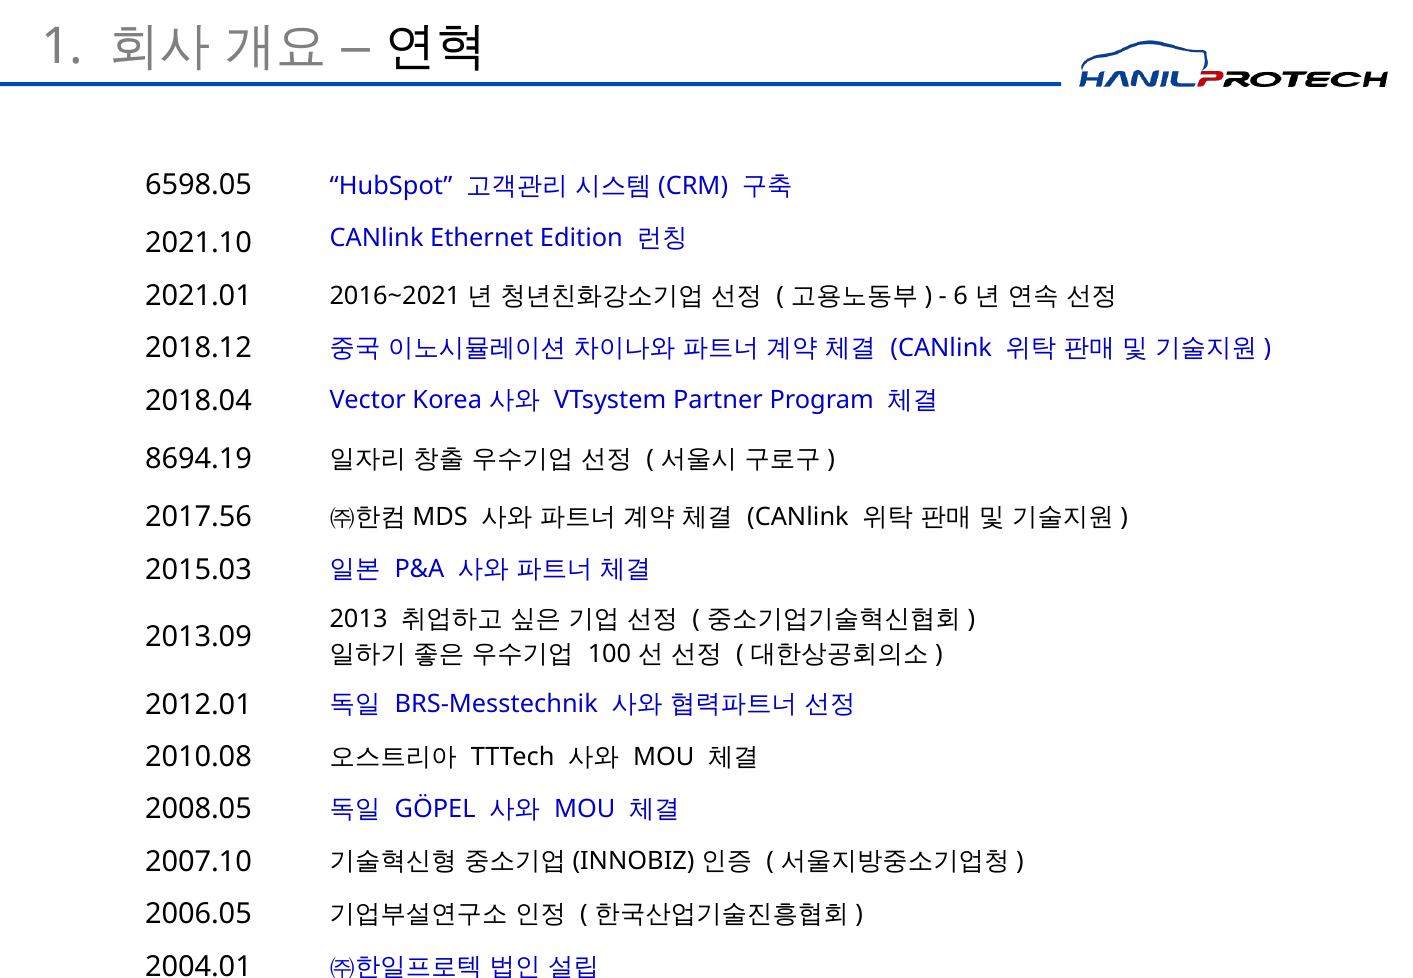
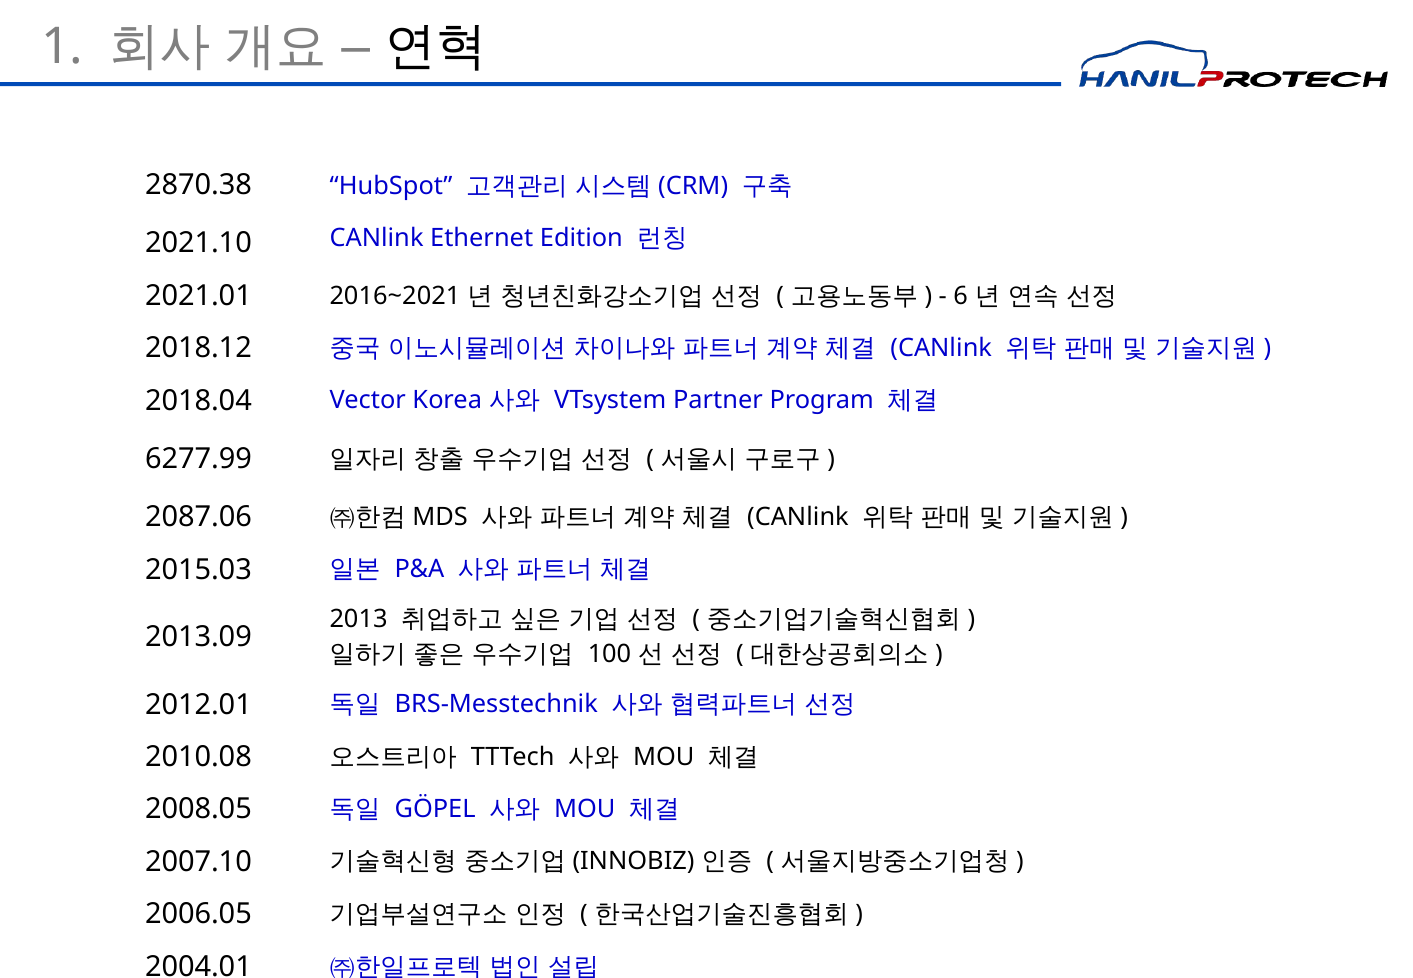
6598.05: 6598.05 -> 2870.38 (199, 184)
8694.19: 8694.19 -> 6277.99 (199, 459)
2017.56: 2017.56 -> 2087.06 (199, 517)
